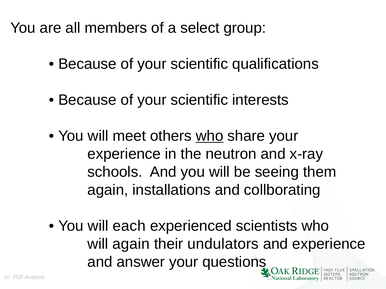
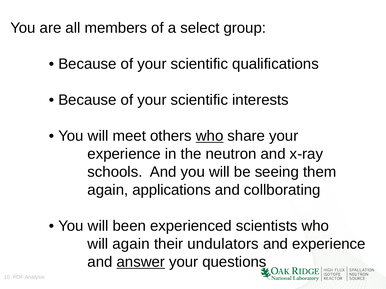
installations: installations -> applications (172, 190)
each: each -> been (129, 226)
answer underline: none -> present (141, 262)
